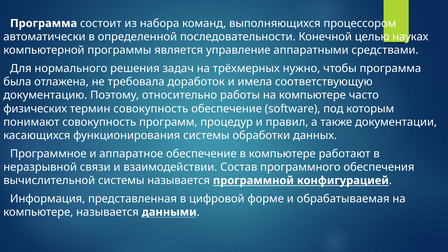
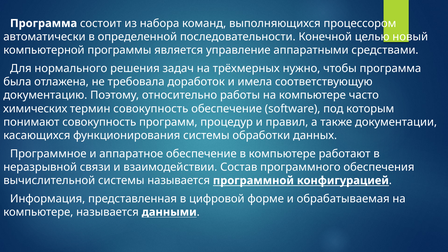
науках: науках -> новый (410, 37)
физических: физических -> химических (35, 109)
